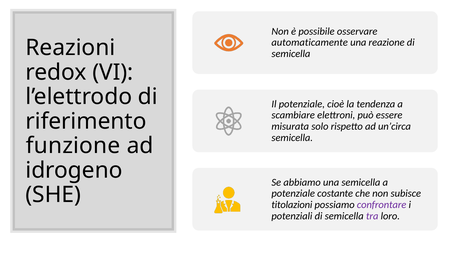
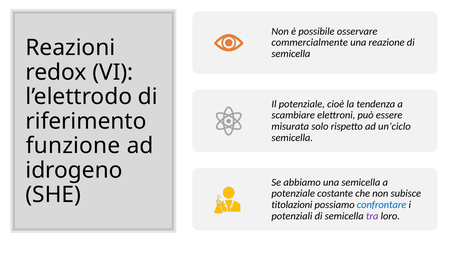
automaticamente: automaticamente -> commercialmente (310, 43)
un’circa: un’circa -> un’ciclo (394, 127)
confrontare colour: purple -> blue (382, 205)
